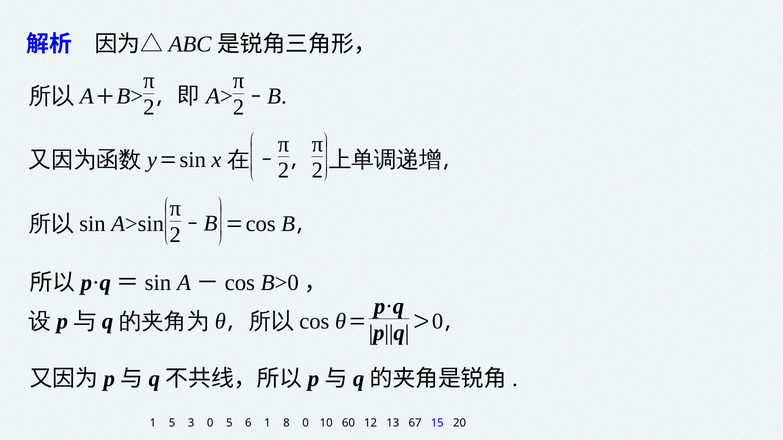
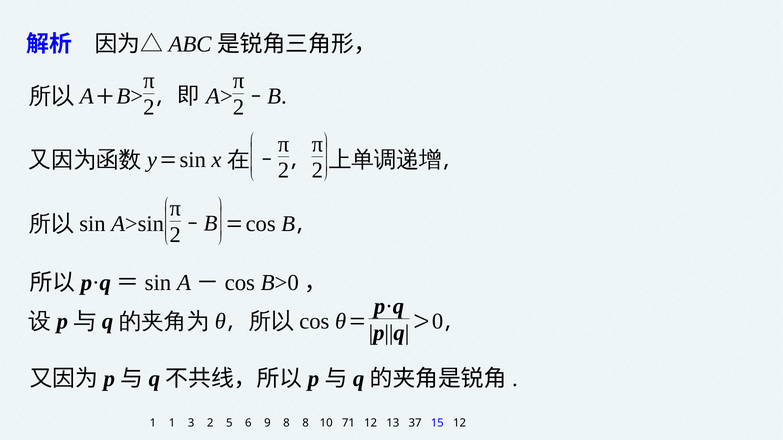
1 5: 5 -> 1 (172, 423)
3 0: 0 -> 2 (210, 423)
6 1: 1 -> 9 (267, 423)
8 0: 0 -> 8 (306, 423)
60: 60 -> 71 (348, 423)
67: 67 -> 37 (415, 423)
15 20: 20 -> 12 (460, 423)
